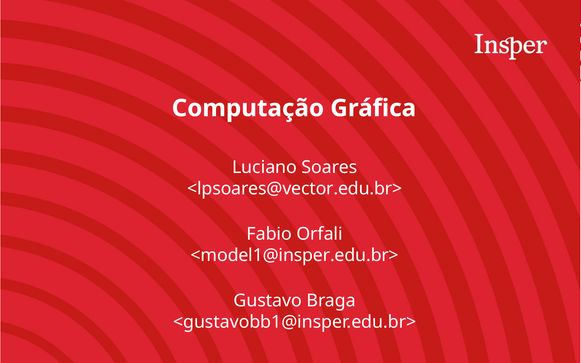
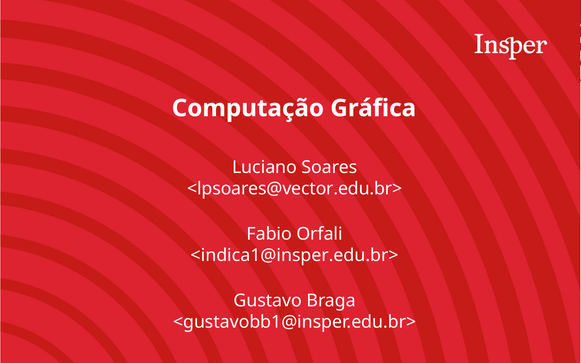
<model1@insper.edu.br>: <model1@insper.edu.br> -> <indica1@insper.edu.br> (295, 255)
